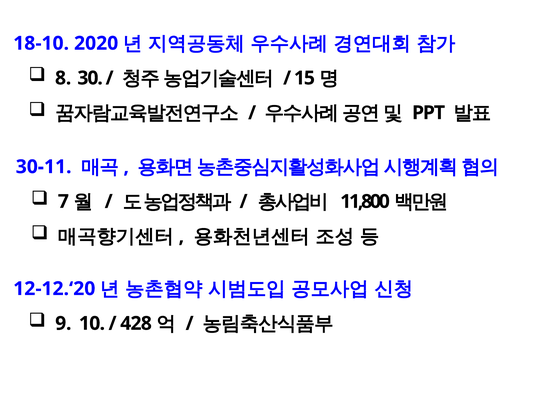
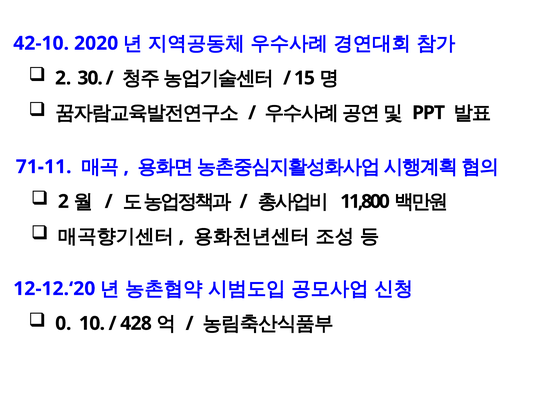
18-10: 18-10 -> 42-10 (41, 43)
8: 8 -> 2 (63, 78)
30-11: 30-11 -> 71-11 (44, 167)
7: 7 -> 2 (63, 202)
9: 9 -> 0 (63, 324)
